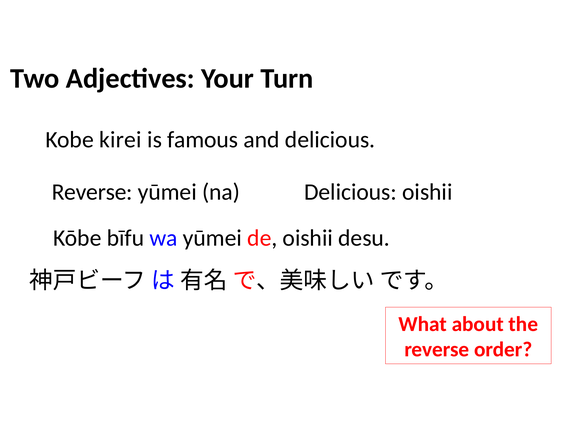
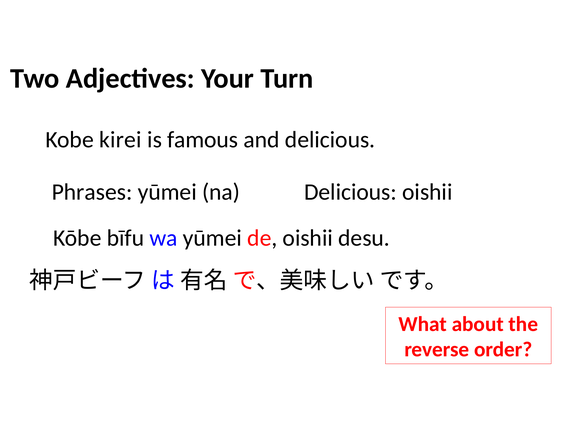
Reverse: Reverse -> Phrases (92, 192)
